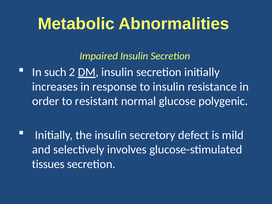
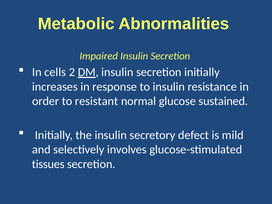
such: such -> cells (55, 72)
polygenic: polygenic -> sustained (223, 101)
